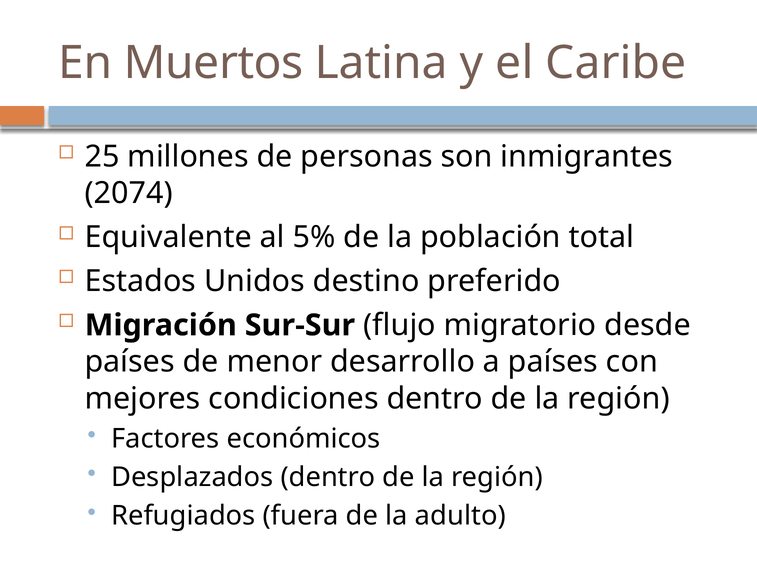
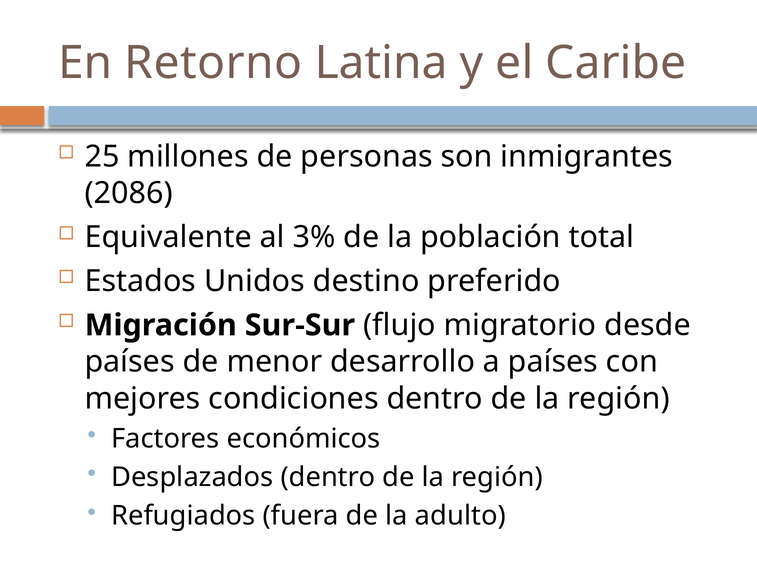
Muertos: Muertos -> Retorno (213, 63)
2074: 2074 -> 2086 (129, 193)
5%: 5% -> 3% (314, 237)
